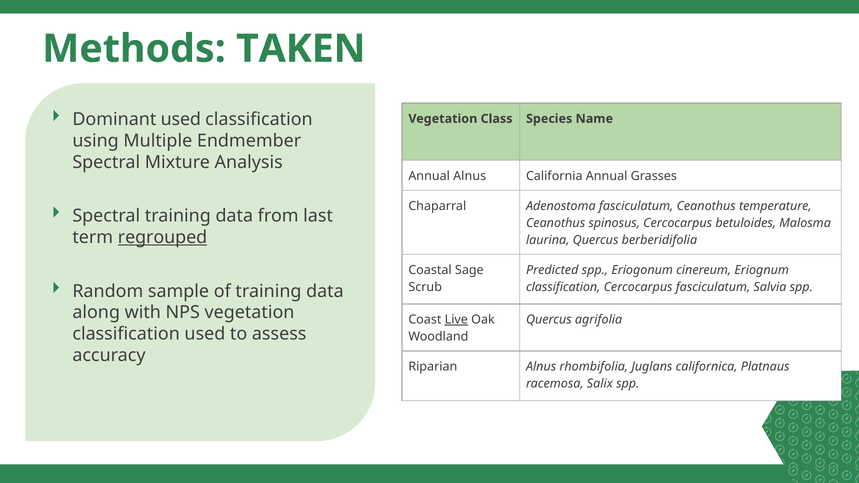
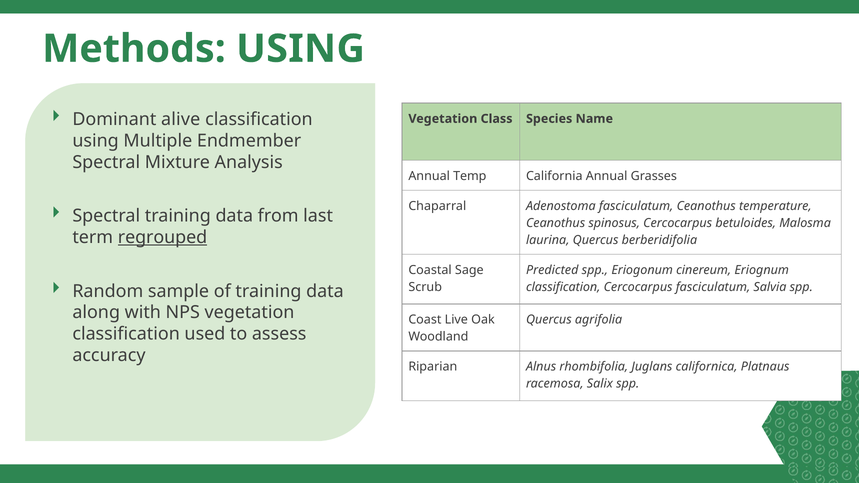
Methods TAKEN: TAKEN -> USING (301, 49)
Dominant used: used -> alive (181, 119)
Annual Alnus: Alnus -> Temp (470, 176)
Live underline: present -> none (456, 320)
